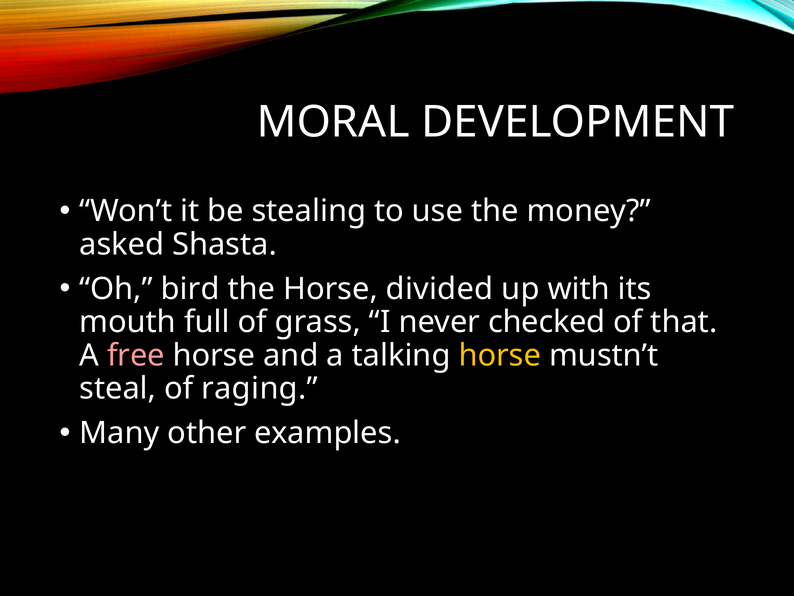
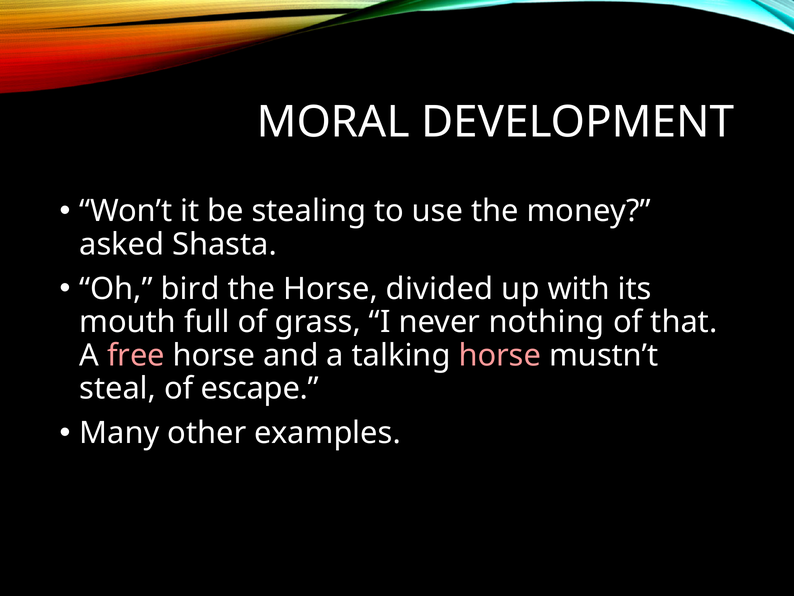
checked: checked -> nothing (546, 322)
horse colour: yellow -> pink (500, 355)
raging: raging -> escape (260, 388)
